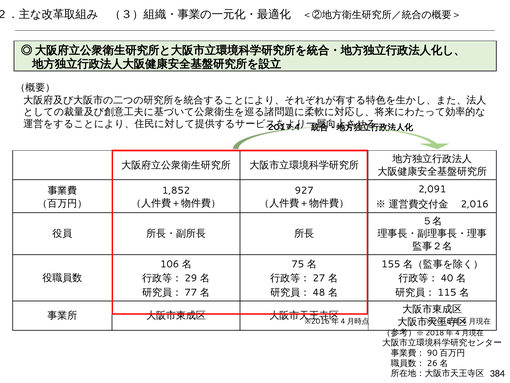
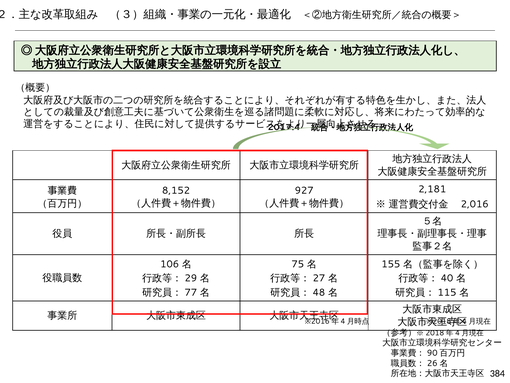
2,091: 2,091 -> 2,181 (432, 189)
1,852: 1,852 -> 8,152 (176, 190)
